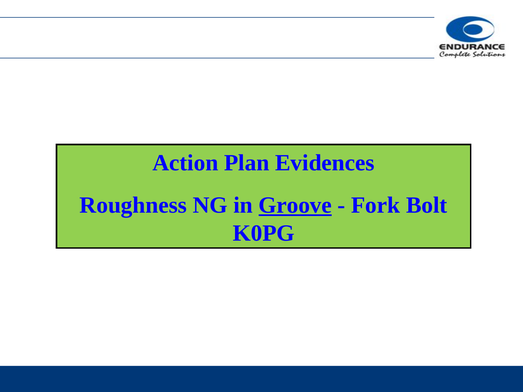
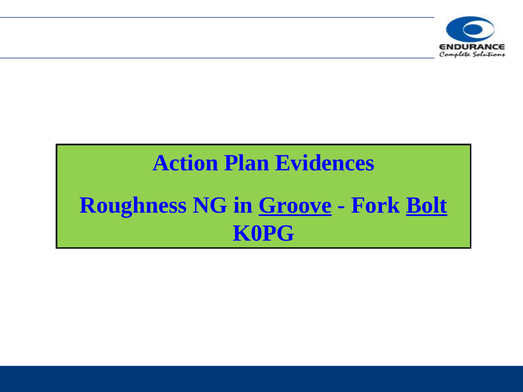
Bolt underline: none -> present (427, 205)
